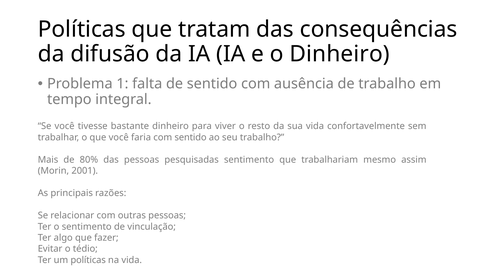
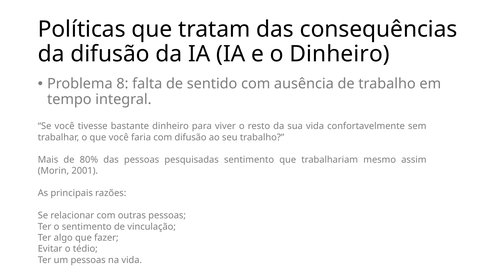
1: 1 -> 8 (122, 84)
com sentido: sentido -> difusão (191, 137)
um políticas: políticas -> pessoas (88, 260)
